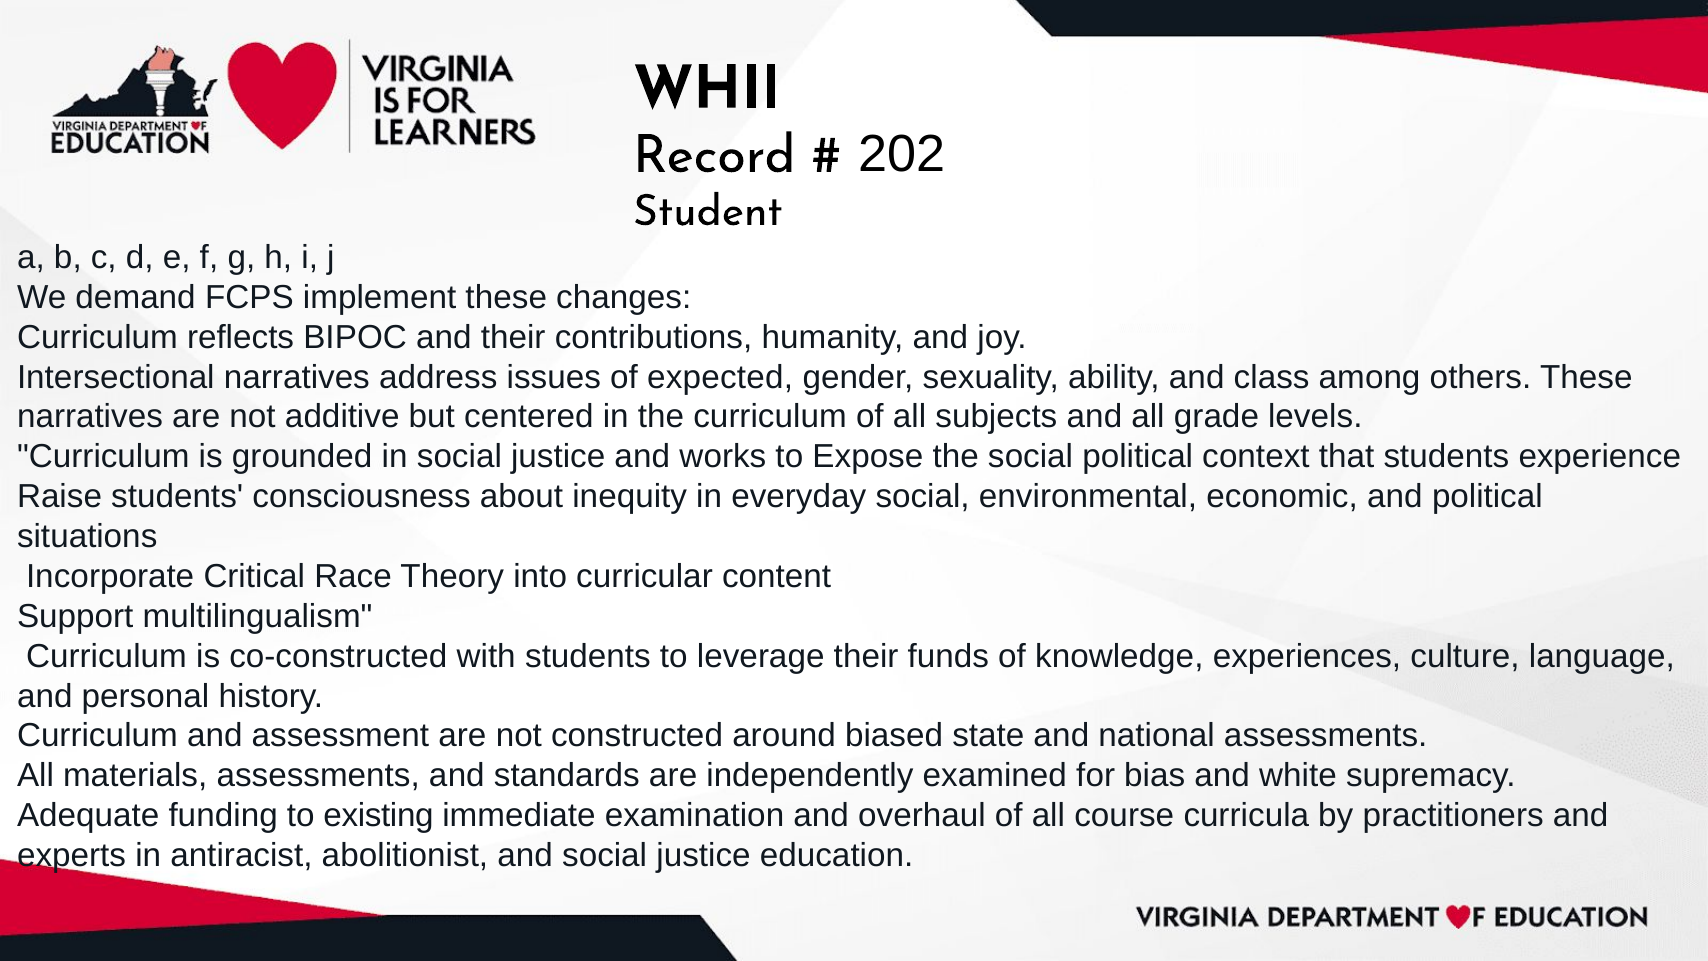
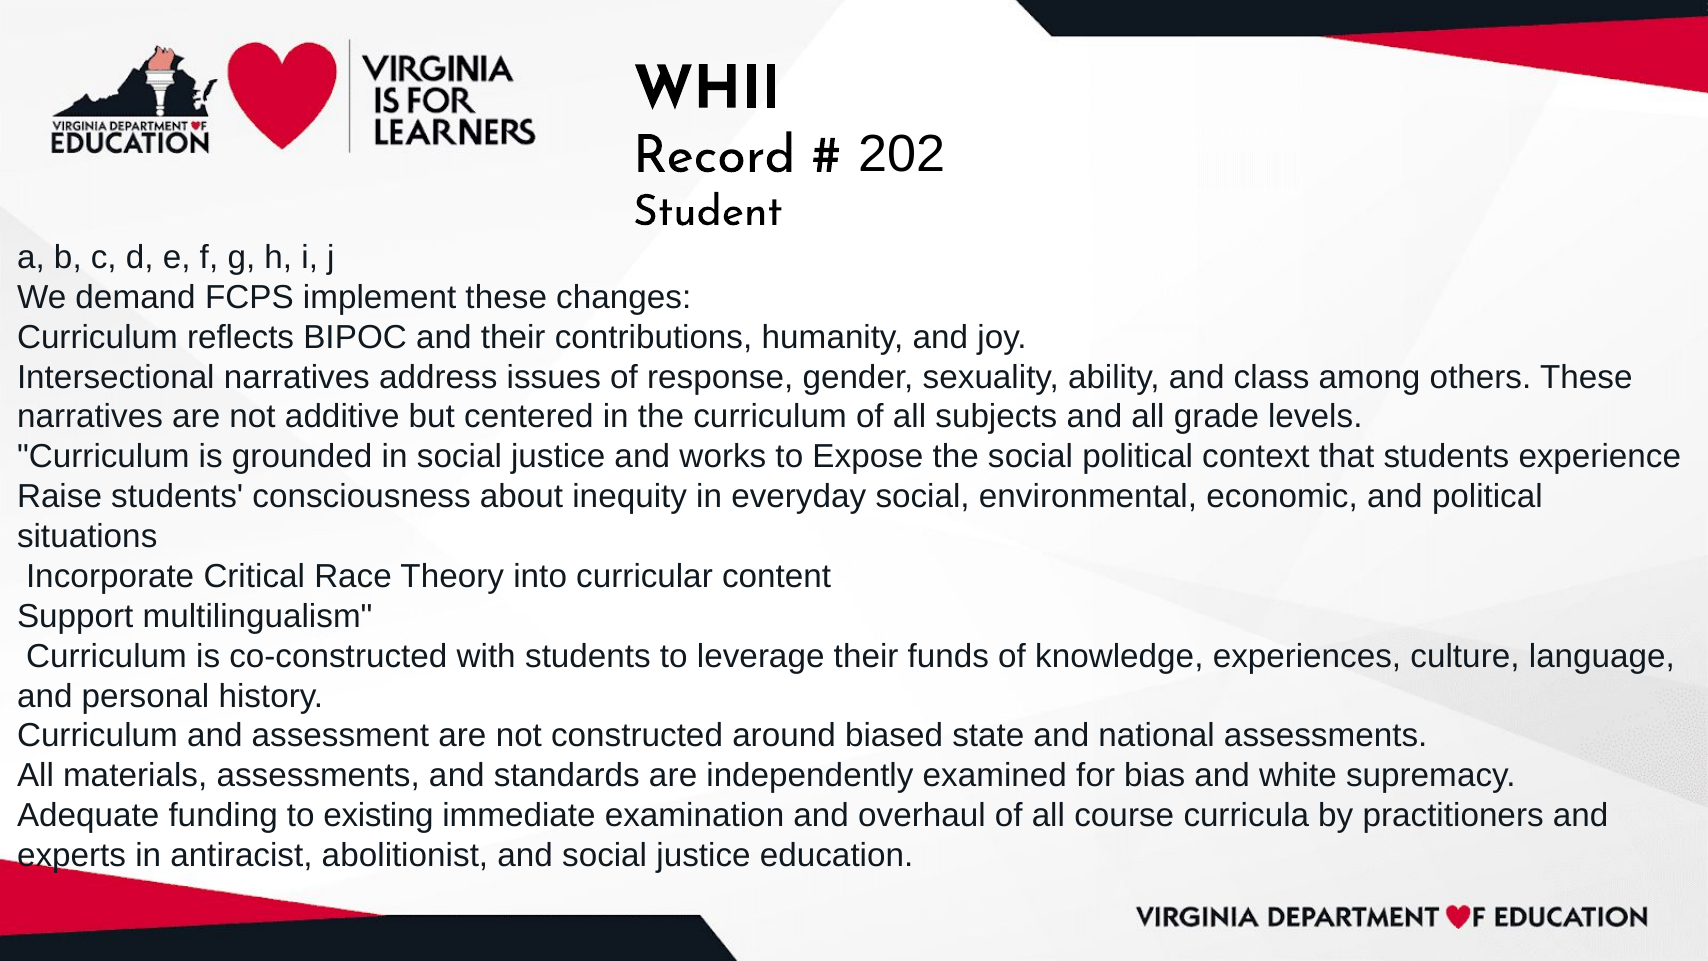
expected: expected -> response (720, 377)
